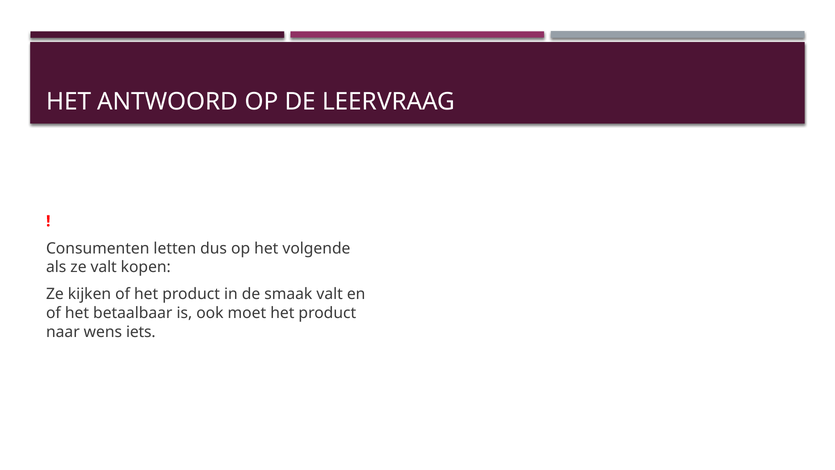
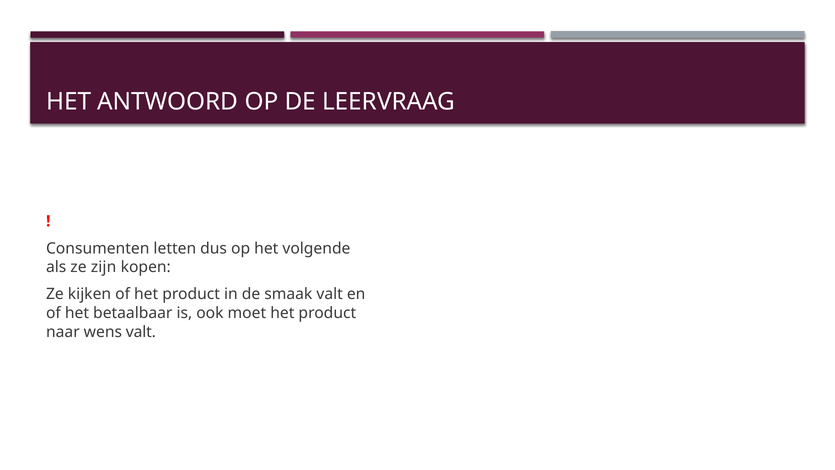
ze valt: valt -> zijn (104, 267)
wens iets: iets -> valt (141, 332)
